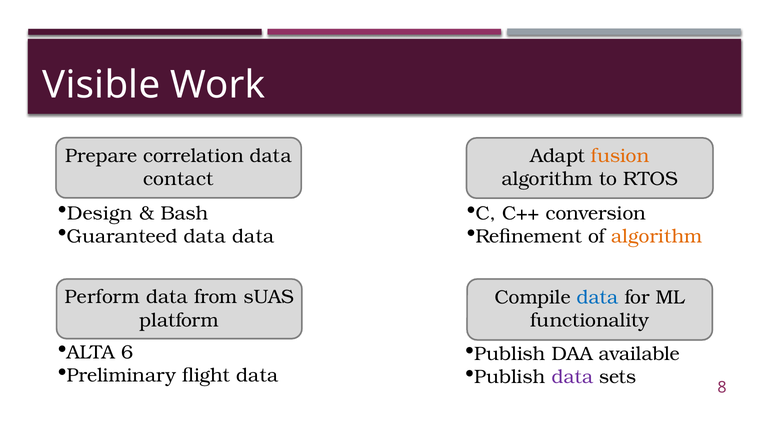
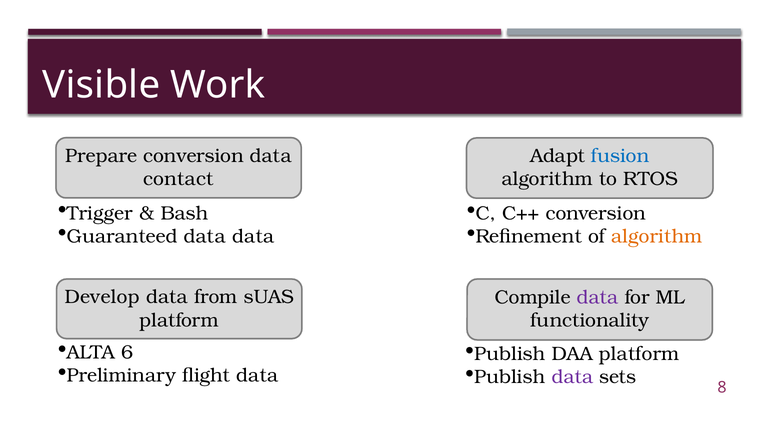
Prepare correlation: correlation -> conversion (194, 156)
fusion colour: orange -> blue (620, 156)
Design: Design -> Trigger (100, 213)
Perform: Perform -> Develop (102, 297)
data colour: blue -> purple (598, 297)
DAA available: available -> platform (639, 353)
